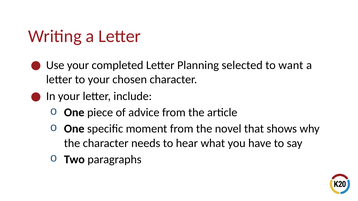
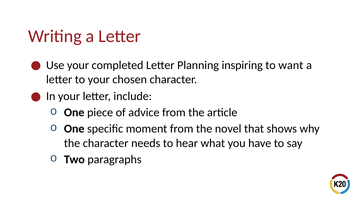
selected: selected -> inspiring (242, 65)
